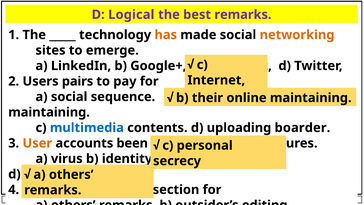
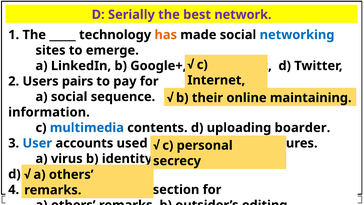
Logical: Logical -> Serially (131, 15)
best remarks: remarks -> network (243, 15)
networking colour: orange -> blue (297, 35)
maintaining: maintaining -> information (49, 112)
User colour: orange -> blue (37, 143)
been: been -> used (132, 143)
